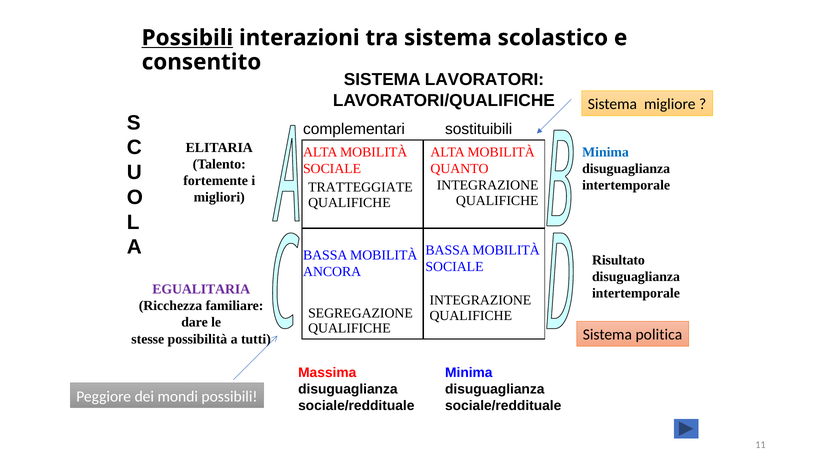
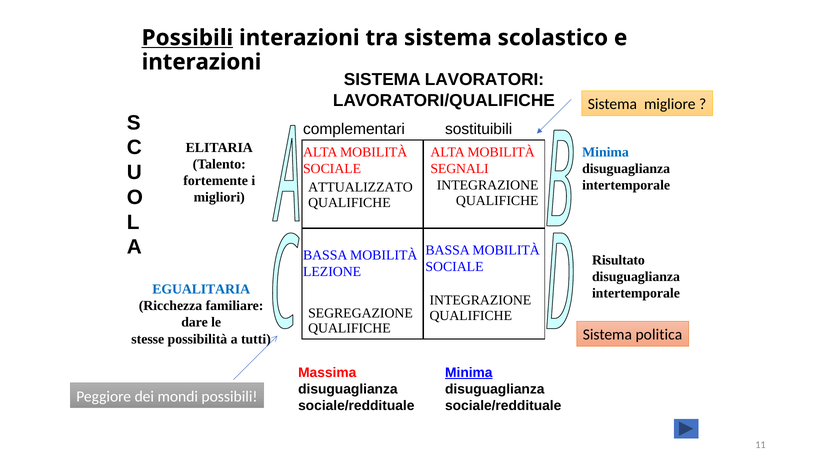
consentito: consentito -> interazioni (202, 62)
QUANTO: QUANTO -> SEGNALI (460, 169)
TRATTEGGIATE: TRATTEGGIATE -> ATTUALIZZATO (360, 187)
ANCORA: ANCORA -> LEZIONE (332, 272)
EGUALITARIA colour: purple -> blue (201, 289)
Minima underline: none -> present (469, 373)
